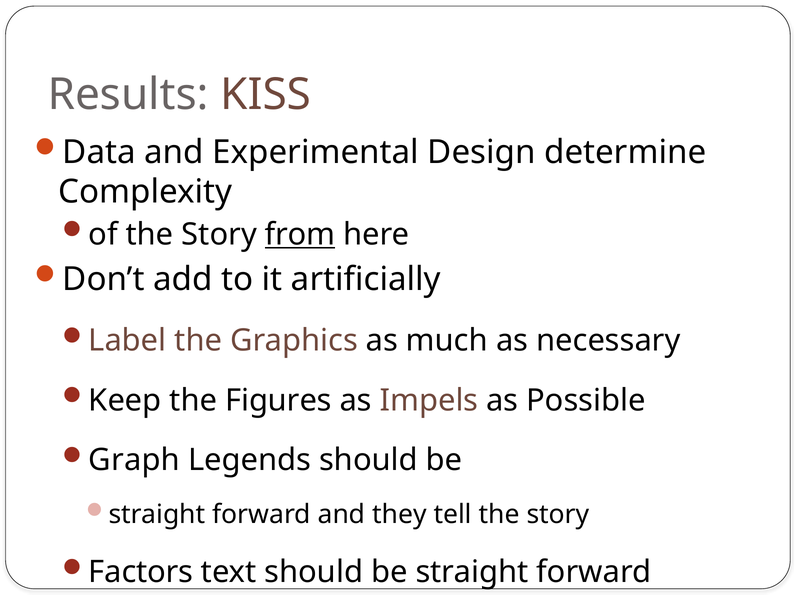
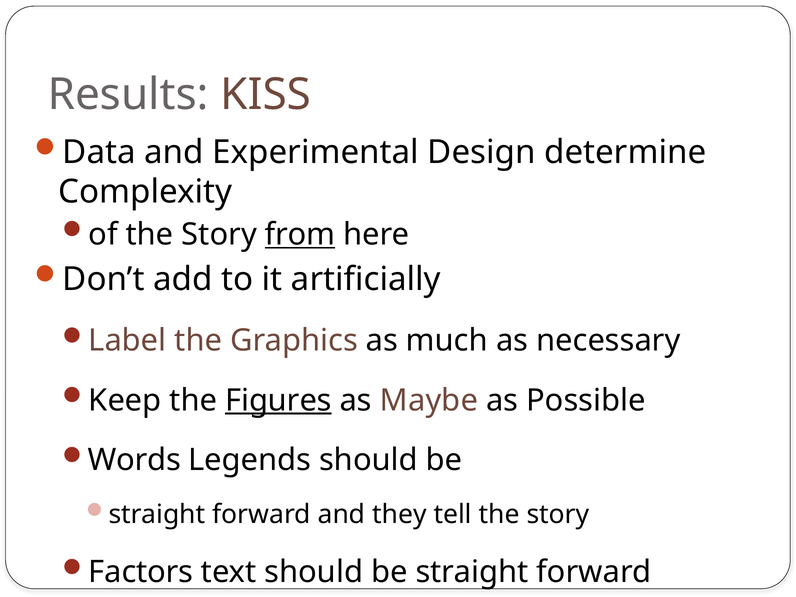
Figures underline: none -> present (278, 400)
Impels: Impels -> Maybe (429, 400)
Graph: Graph -> Words (134, 460)
